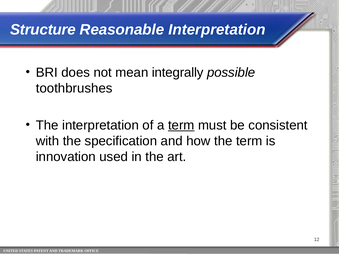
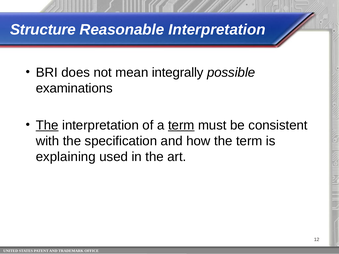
toothbrushes: toothbrushes -> examinations (74, 88)
The underline: none -> present (47, 125)
innovation: innovation -> explaining (66, 157)
